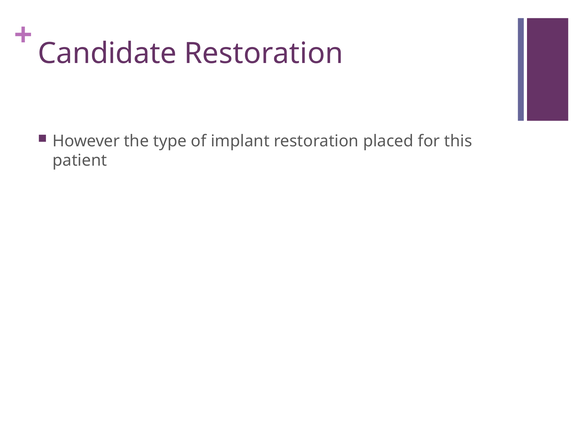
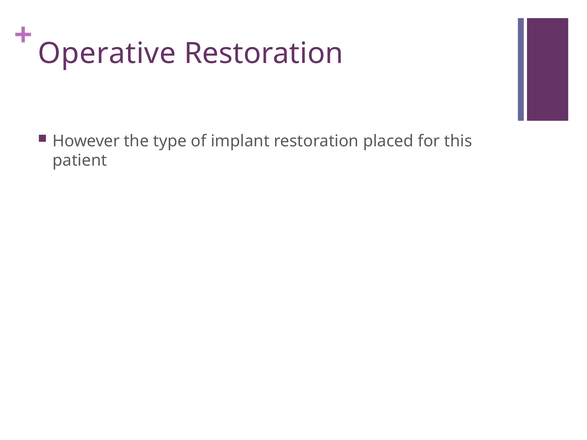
Candidate: Candidate -> Operative (107, 54)
